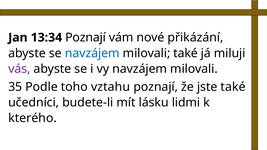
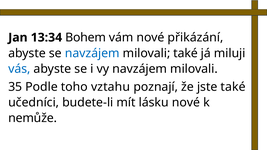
13:34 Poznají: Poznají -> Bohem (86, 38)
vás colour: purple -> blue (19, 69)
lásku lidmi: lidmi -> nové (186, 103)
kterého: kterého -> nemůže (33, 118)
